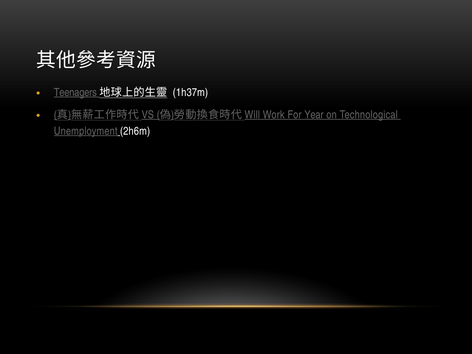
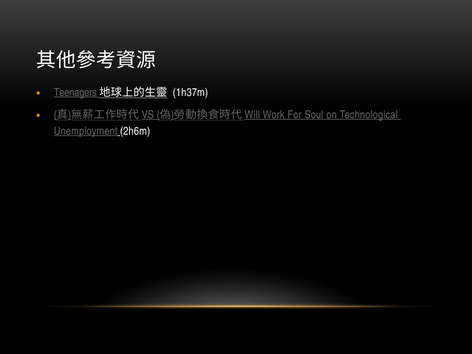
Year: Year -> Soul (314, 115)
